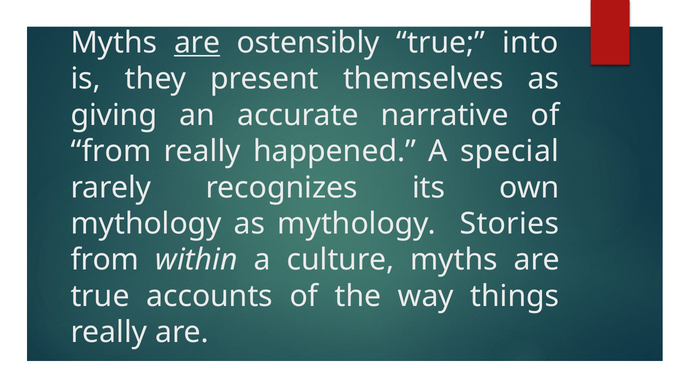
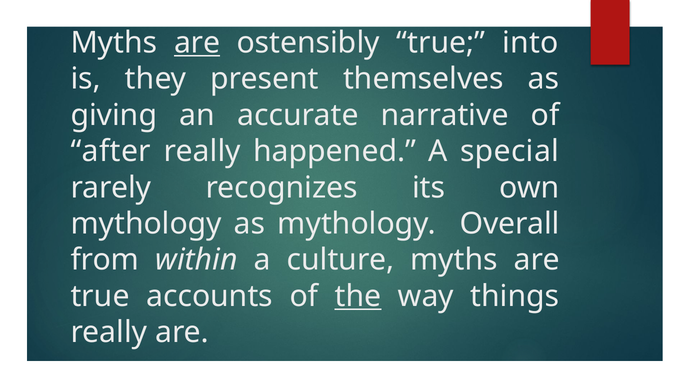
from: from -> after (111, 151)
Stories: Stories -> Overall (510, 224)
the underline: none -> present (358, 296)
